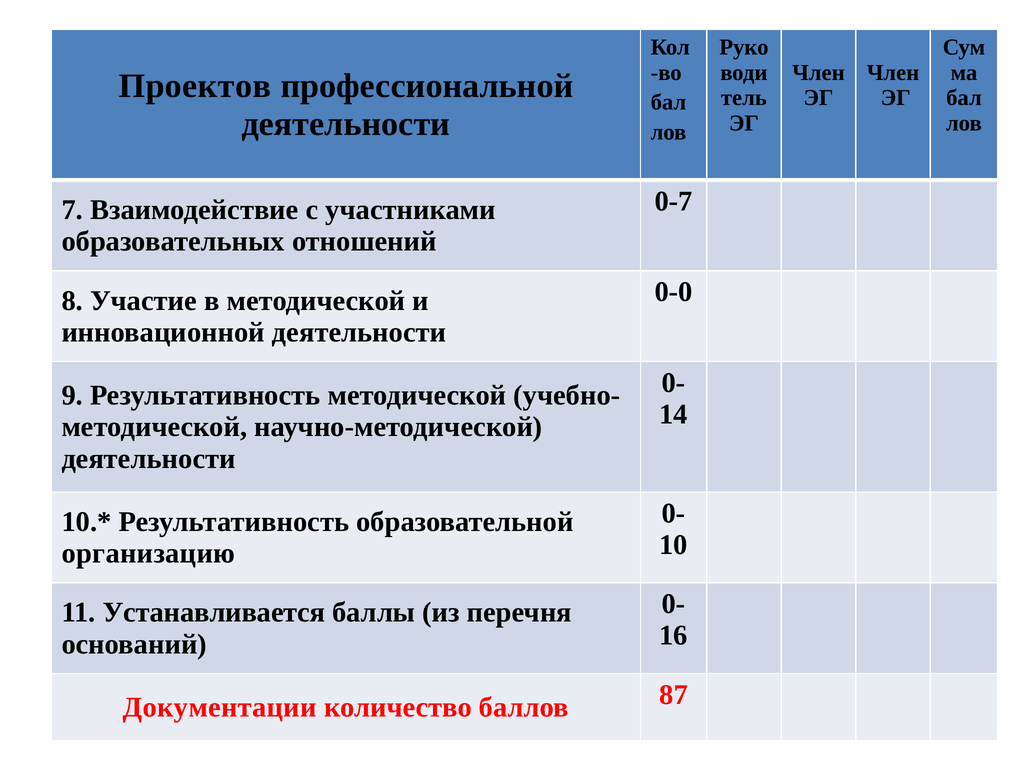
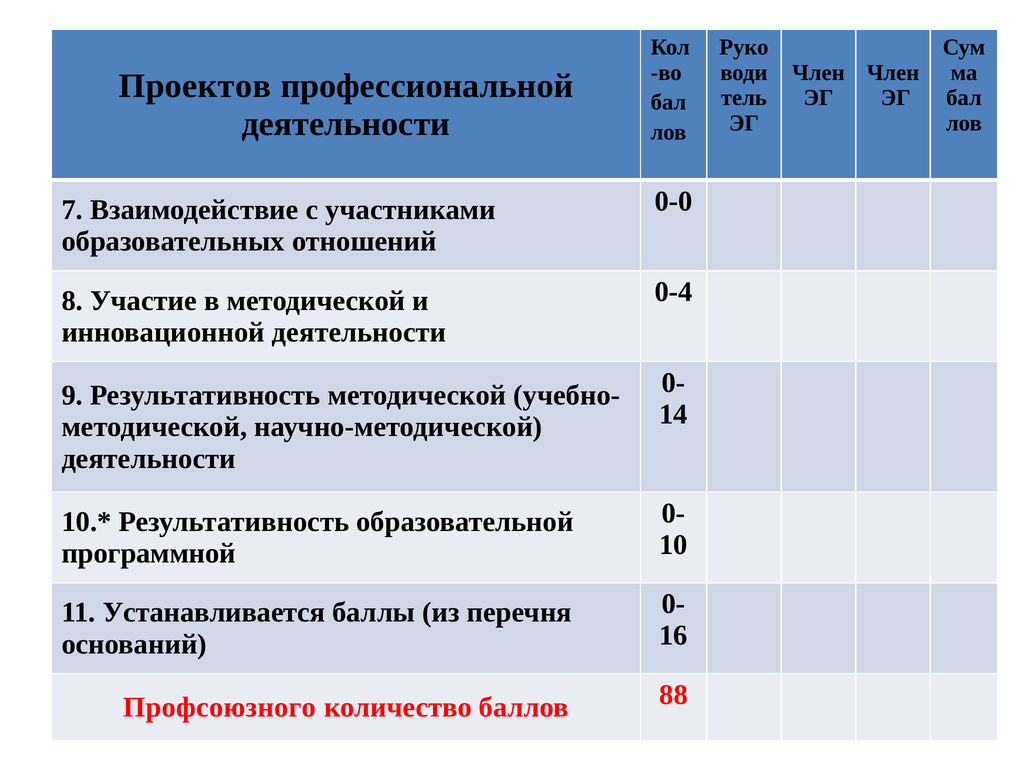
0-7: 0-7 -> 0-0 (674, 201)
0-0: 0-0 -> 0-4 (674, 292)
организацию: организацию -> программной (149, 553)
Документации: Документации -> Профсоюзного (220, 707)
87: 87 -> 88 (674, 694)
